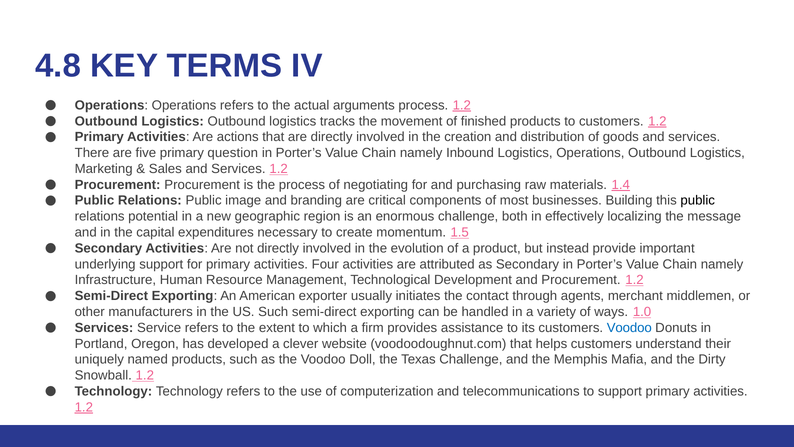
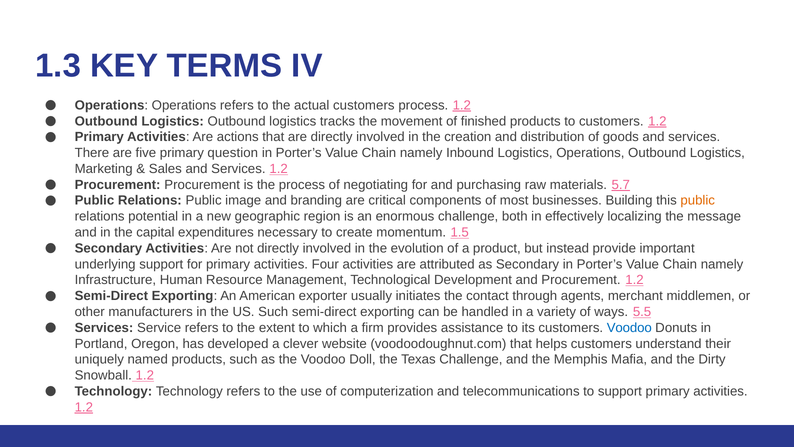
4.8: 4.8 -> 1.3 (58, 66)
actual arguments: arguments -> customers (364, 105)
1.4: 1.4 -> 5.7 (621, 185)
public colour: black -> orange (698, 200)
1.0: 1.0 -> 5.5 (642, 312)
